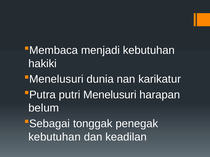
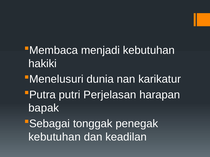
putri Menelusuri: Menelusuri -> Perjelasan (110, 95)
belum: belum -> bapak (44, 108)
